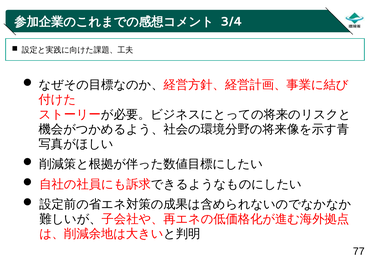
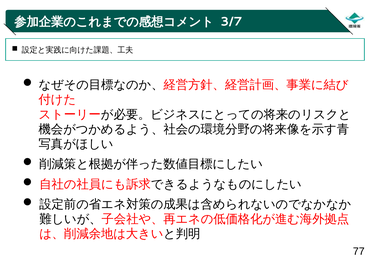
3/4: 3/4 -> 3/7 (231, 22)
